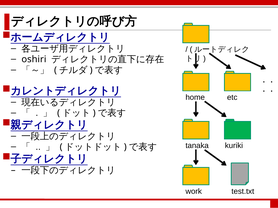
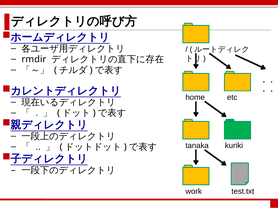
oshiri: oshiri -> rmdir (34, 59)
